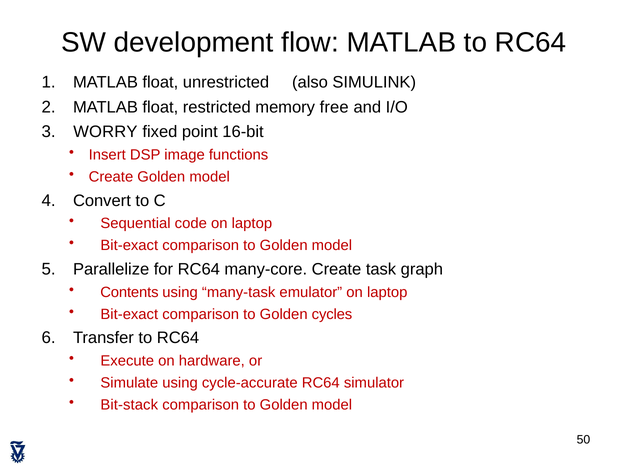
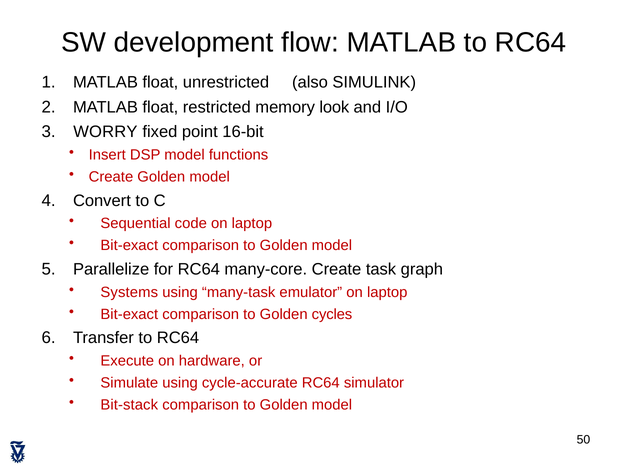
free: free -> look (334, 107)
DSP image: image -> model (185, 155)
Contents: Contents -> Systems (129, 292)
